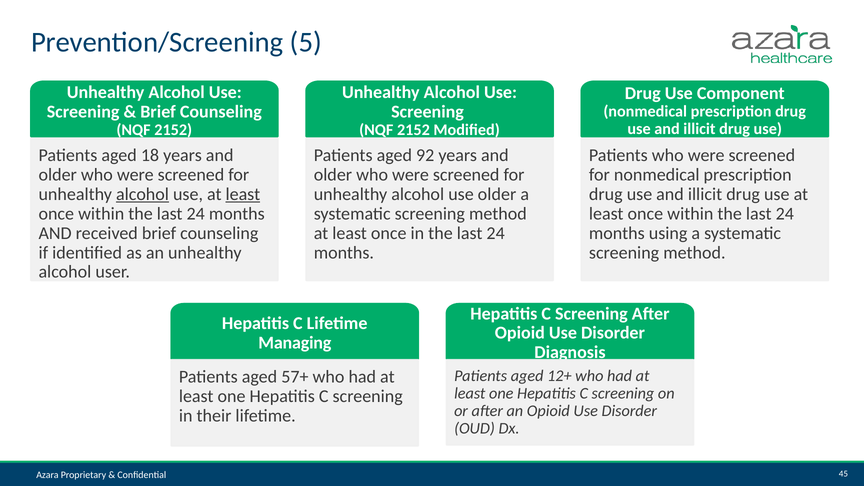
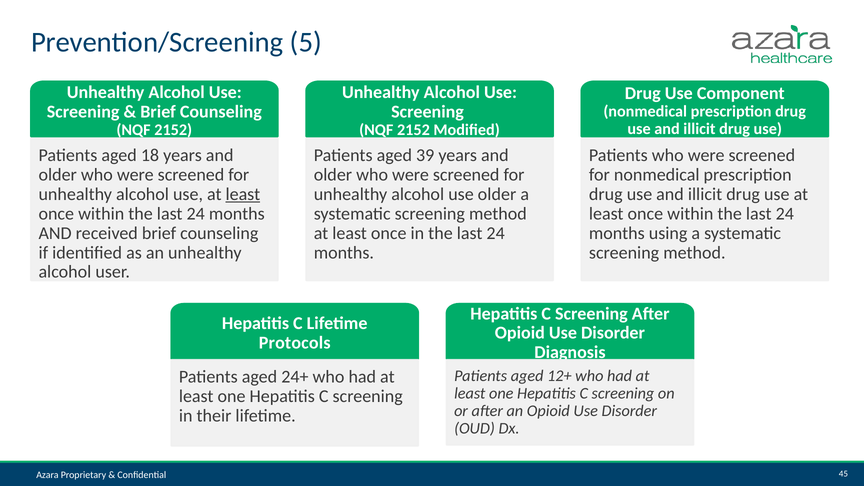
92: 92 -> 39 (425, 155)
alcohol underline: present -> none (142, 194)
Managing: Managing -> Protocols (295, 343)
57+: 57+ -> 24+ (295, 377)
